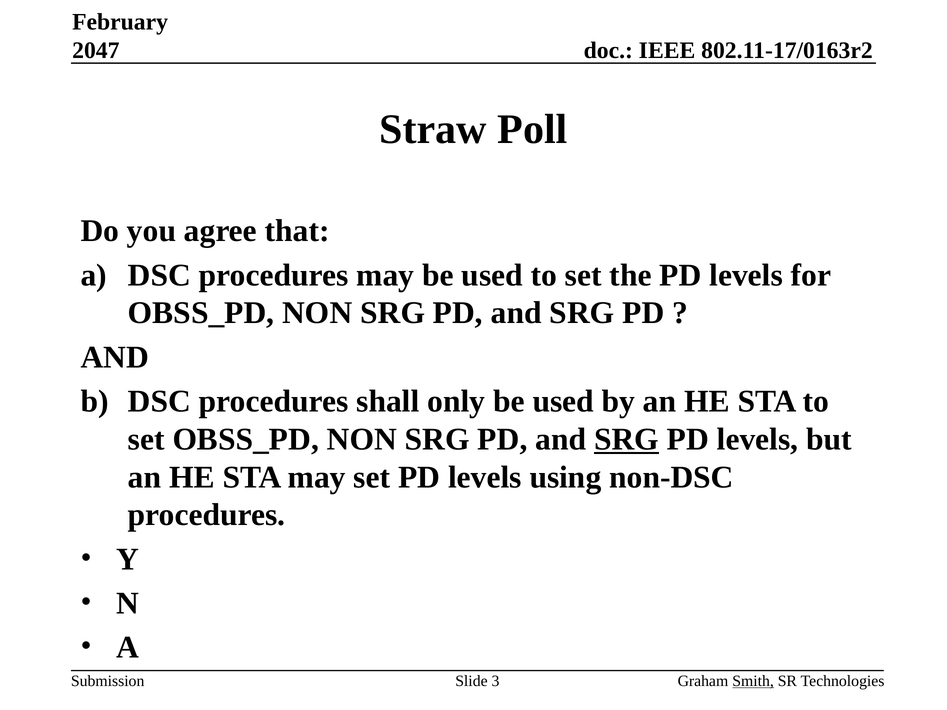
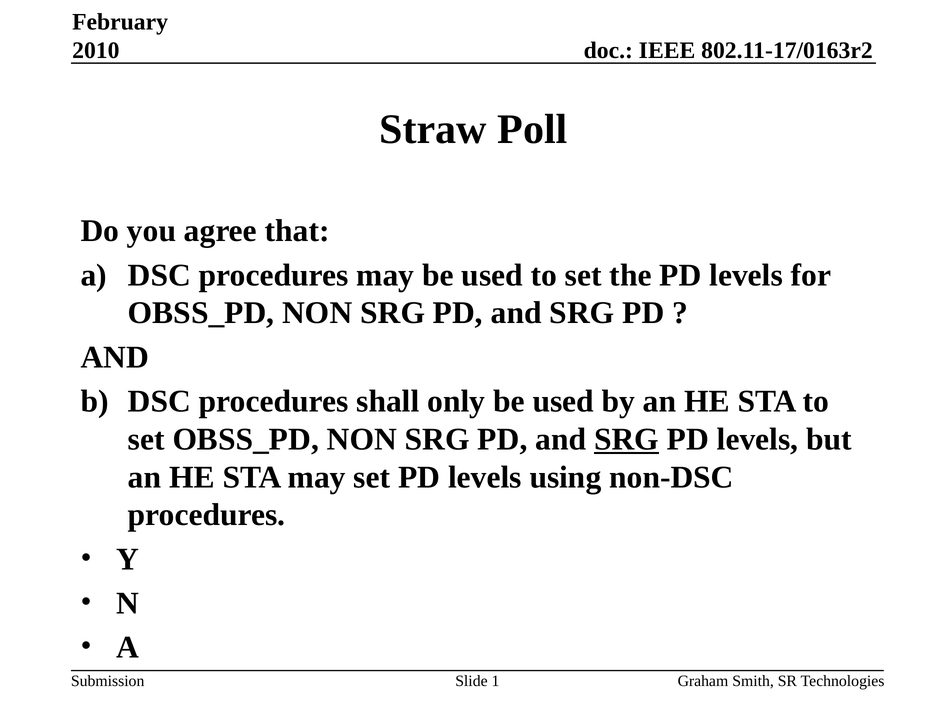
2047: 2047 -> 2010 (96, 51)
3: 3 -> 1 (496, 681)
Smith underline: present -> none (753, 681)
